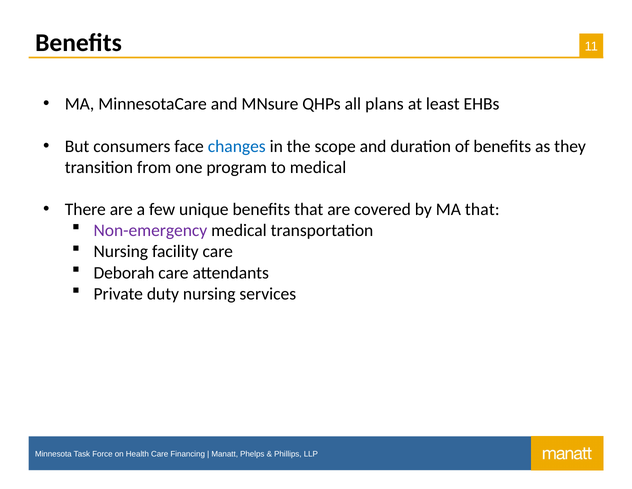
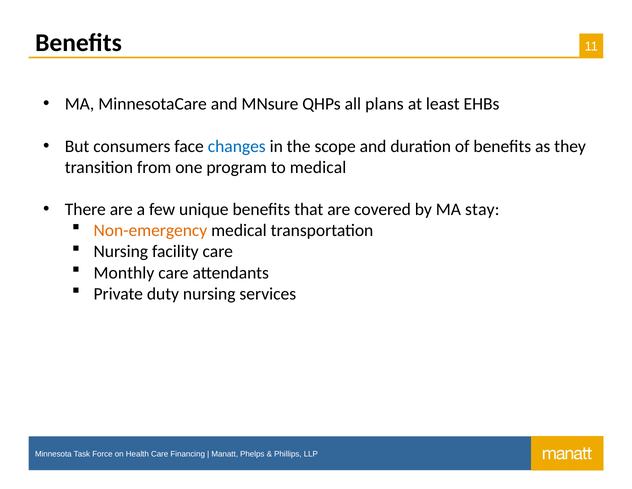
MA that: that -> stay (482, 209)
Non-emergency colour: purple -> orange (150, 230)
Deborah: Deborah -> Monthly (124, 272)
